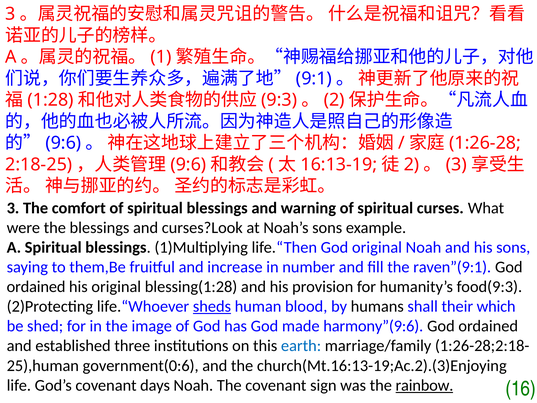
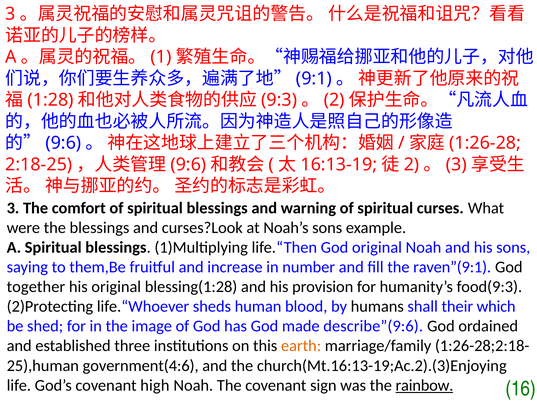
ordained: ordained -> together (36, 287)
sheds underline: present -> none (212, 306)
harmony”(9:6: harmony”(9:6 -> describe”(9:6 (373, 326)
earth colour: blue -> orange (301, 346)
government(0:6: government(0:6 -> government(4:6 (141, 365)
days: days -> high (155, 385)
